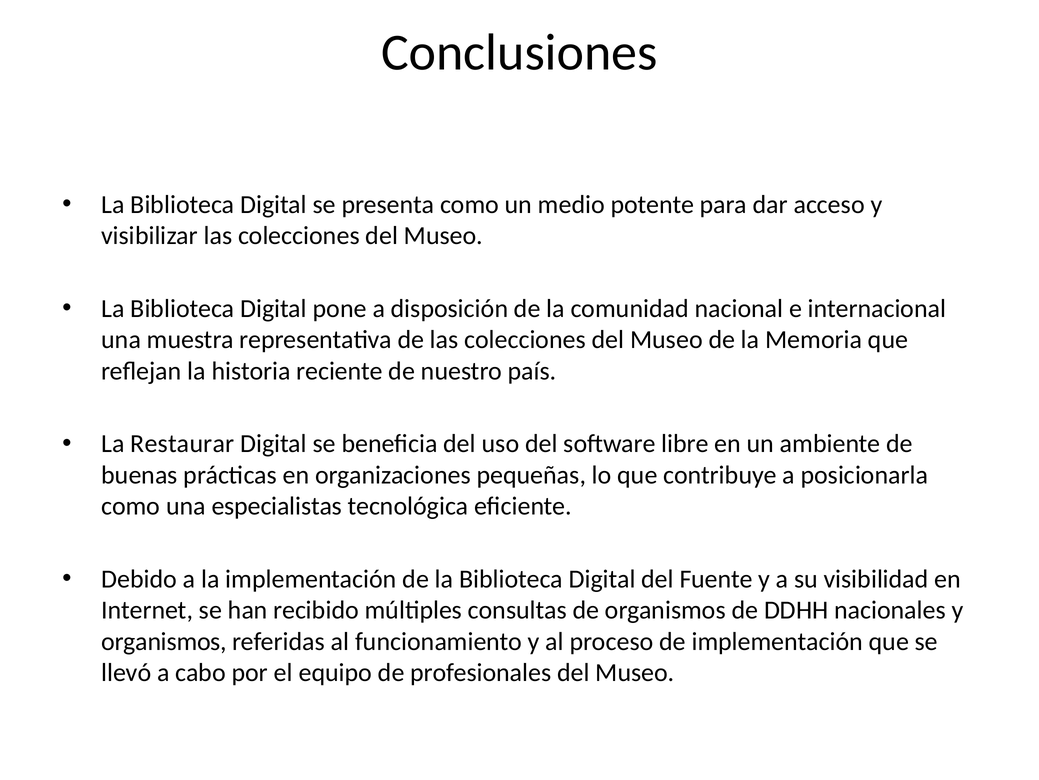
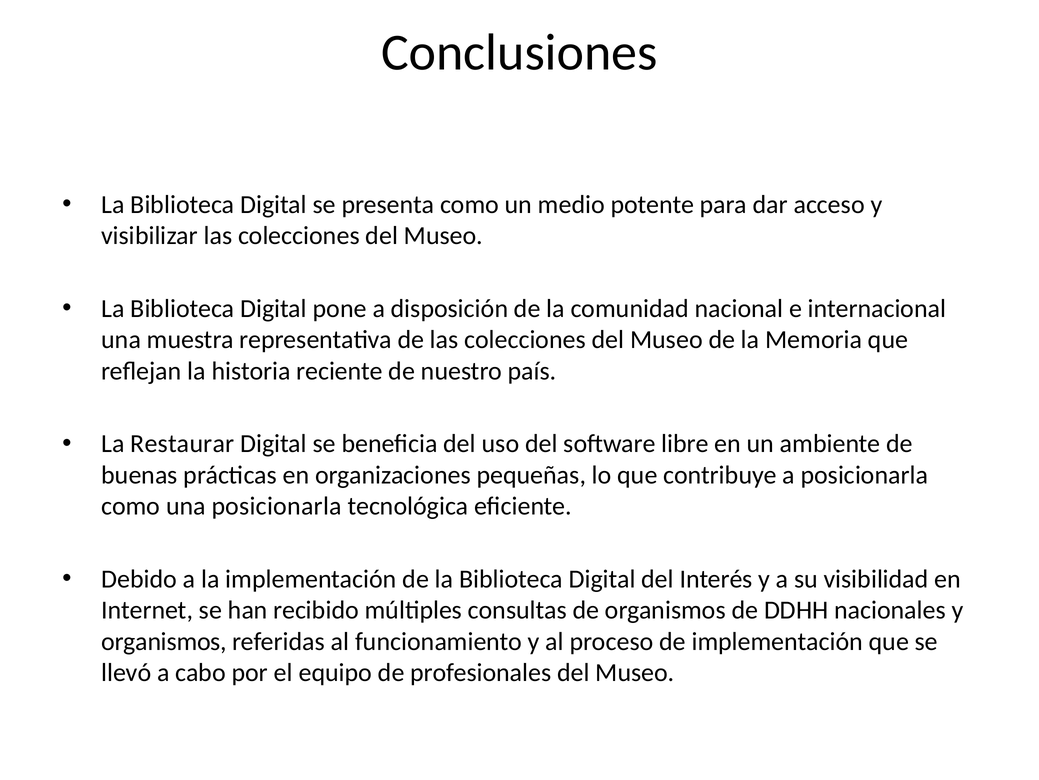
una especialistas: especialistas -> posicionarla (277, 506)
Fuente: Fuente -> Interés (716, 578)
